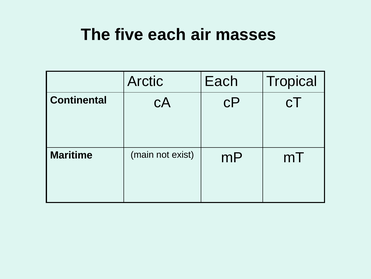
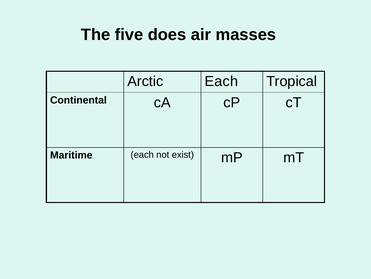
five each: each -> does (167, 35)
Maritime main: main -> each (142, 154)
